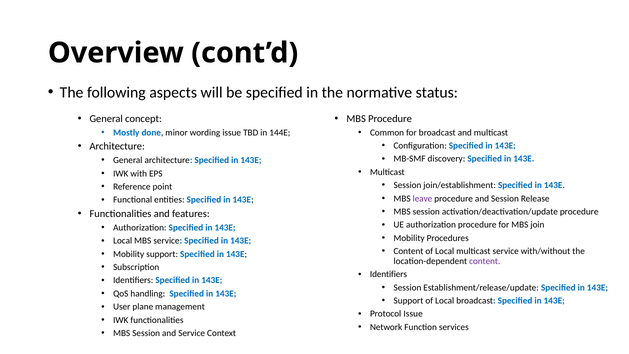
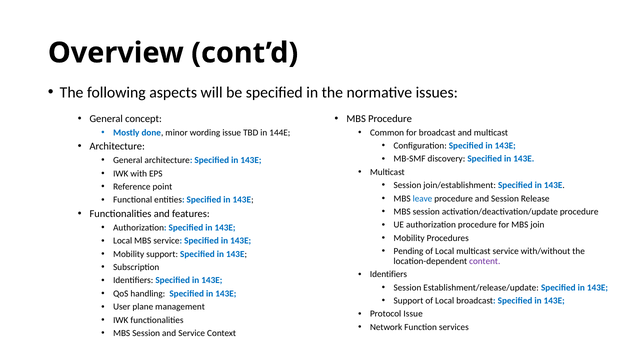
status: status -> issues (437, 92)
leave colour: purple -> blue (422, 198)
Content: Content -> Pending (409, 251)
